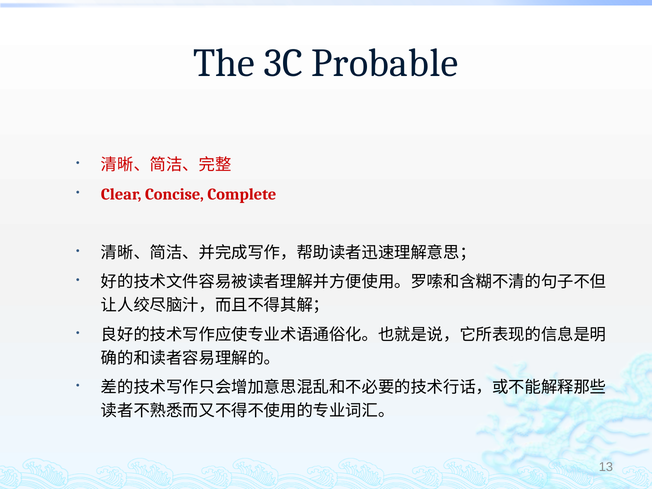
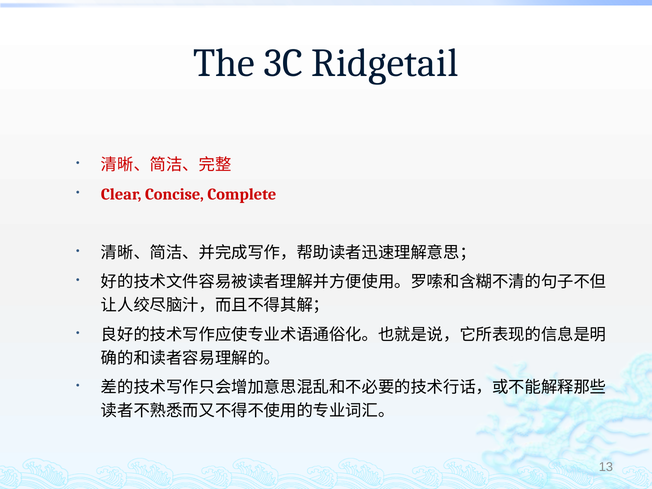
Probable: Probable -> Ridgetail (385, 63)
